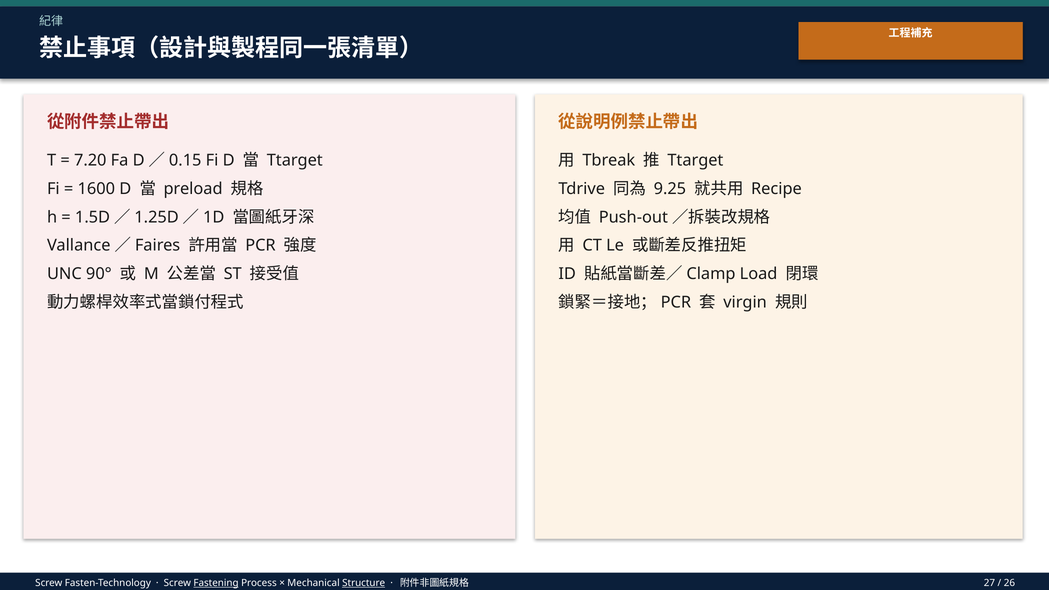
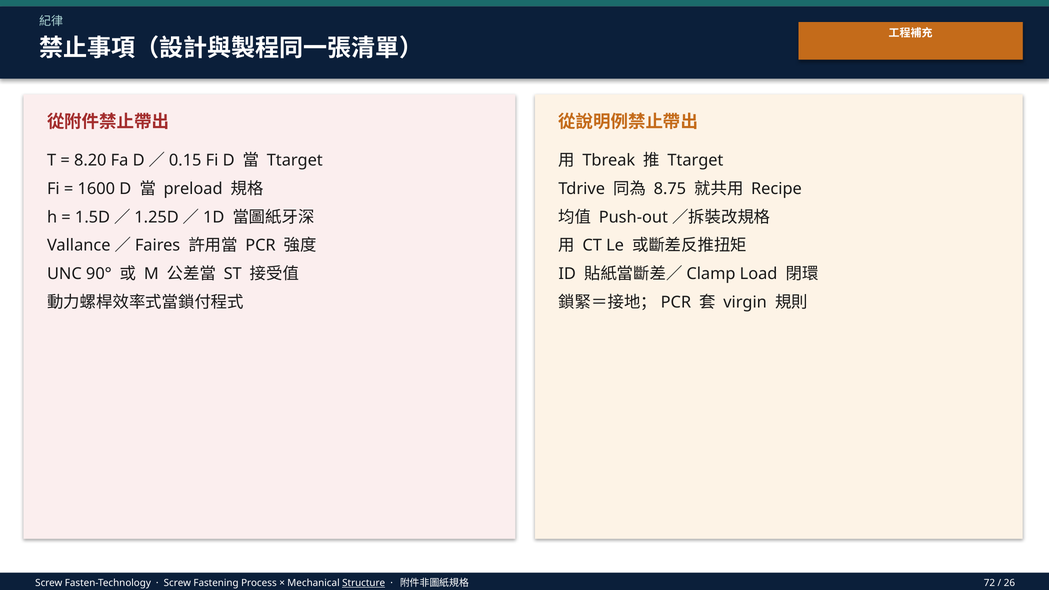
7.20: 7.20 -> 8.20 (90, 160)
9.25: 9.25 -> 8.75 (670, 189)
Fastening underline: present -> none (216, 583)
27: 27 -> 72 (989, 583)
